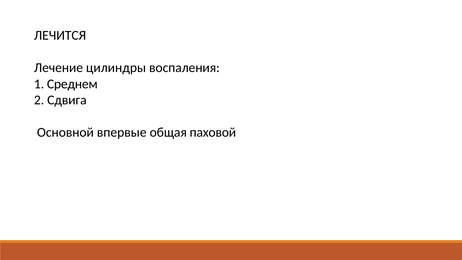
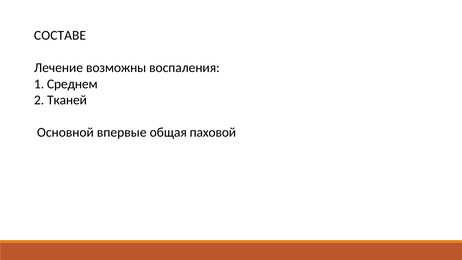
ЛЕЧИТСЯ: ЛЕЧИТСЯ -> СОСТАВЕ (60, 35)
цилиндры: цилиндры -> возможны (116, 68)
Сдвига: Сдвига -> Тканей (67, 100)
